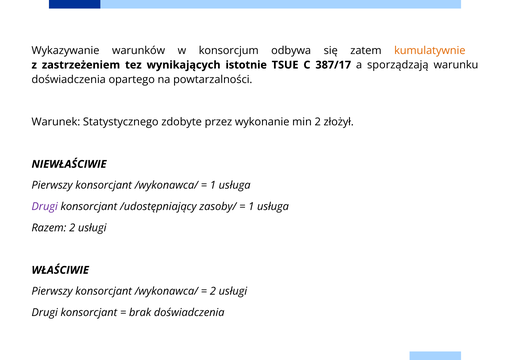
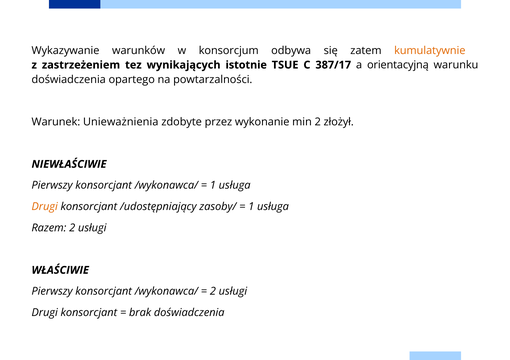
sporządzają: sporządzają -> orientacyjną (398, 65)
Statystycznego: Statystycznego -> Unieważnienia (121, 122)
Drugi colour: purple -> orange (45, 207)
